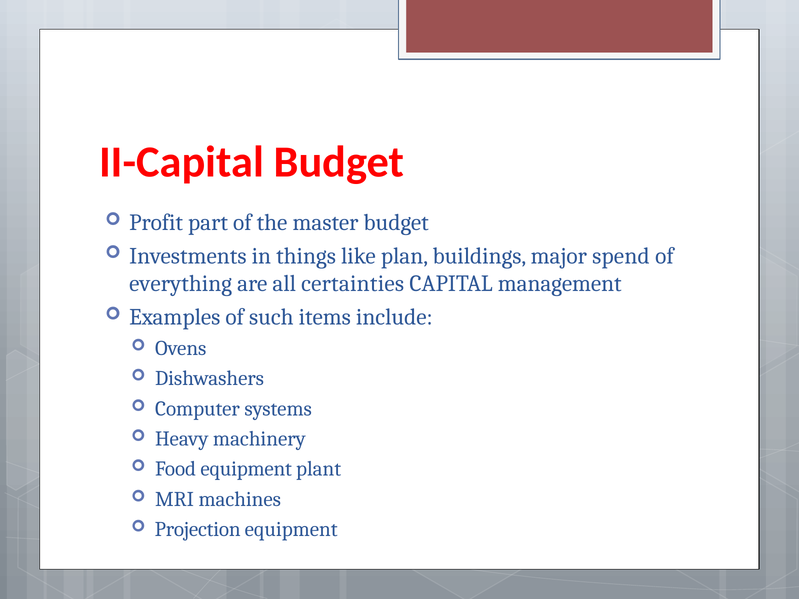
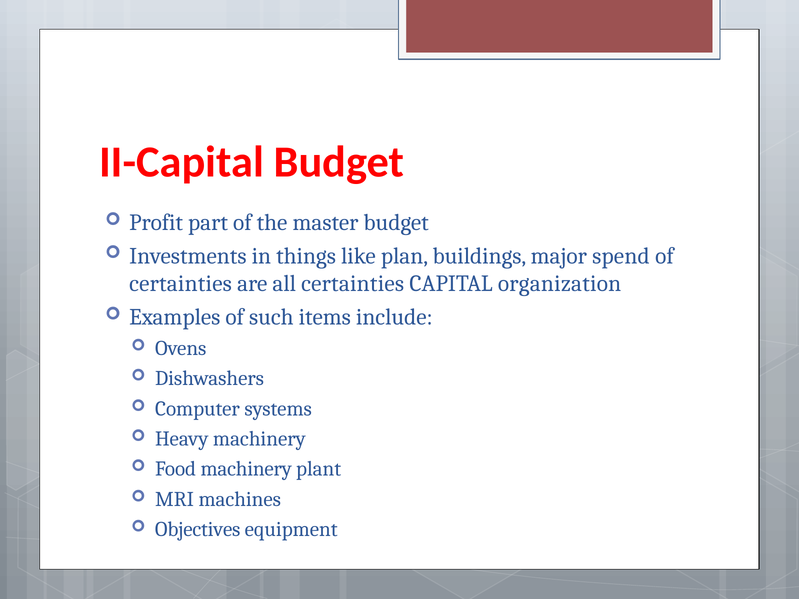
everything: everything -> certainties (181, 284)
management: management -> organization (560, 284)
Food equipment: equipment -> machinery (246, 469)
Projection: Projection -> Objectives (198, 530)
